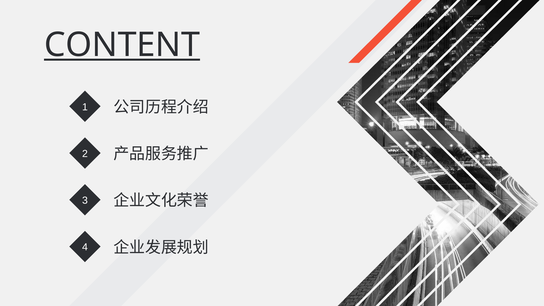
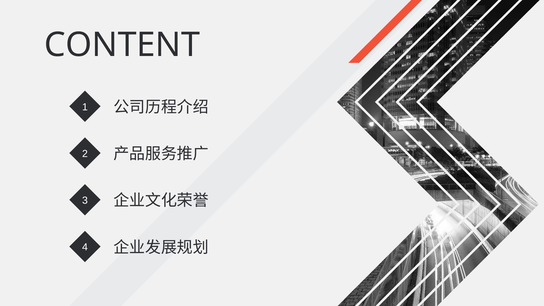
CONTENT underline: present -> none (122, 45)
